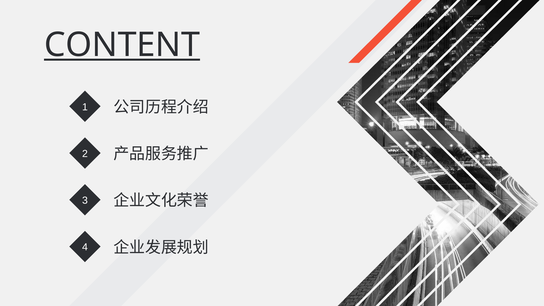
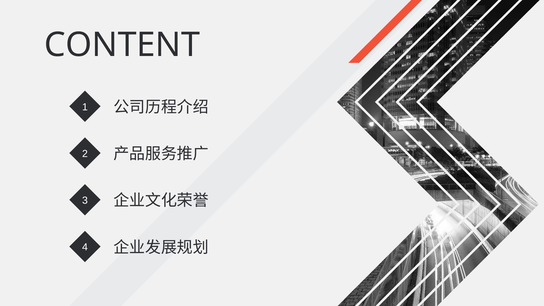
CONTENT underline: present -> none (122, 45)
